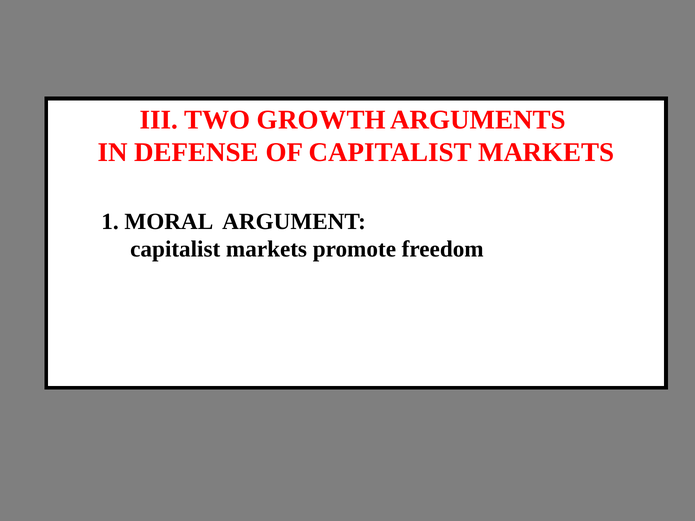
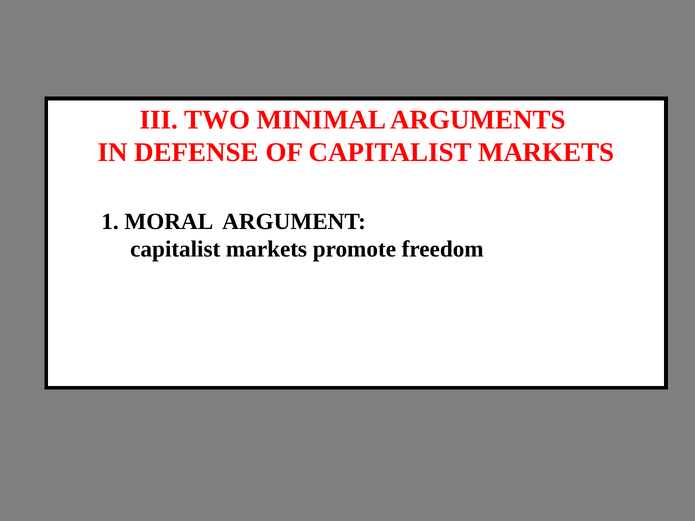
GROWTH: GROWTH -> MINIMAL (321, 120)
